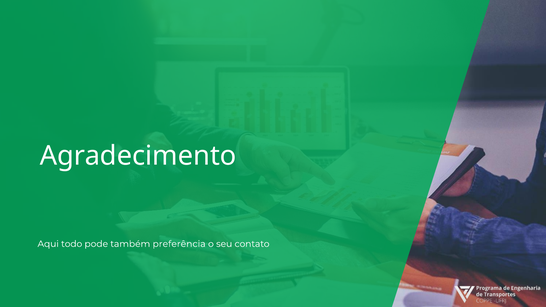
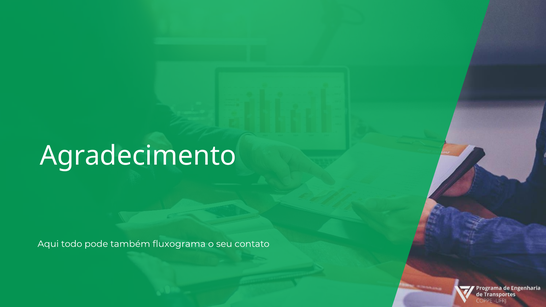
preferência: preferência -> fluxograma (179, 244)
